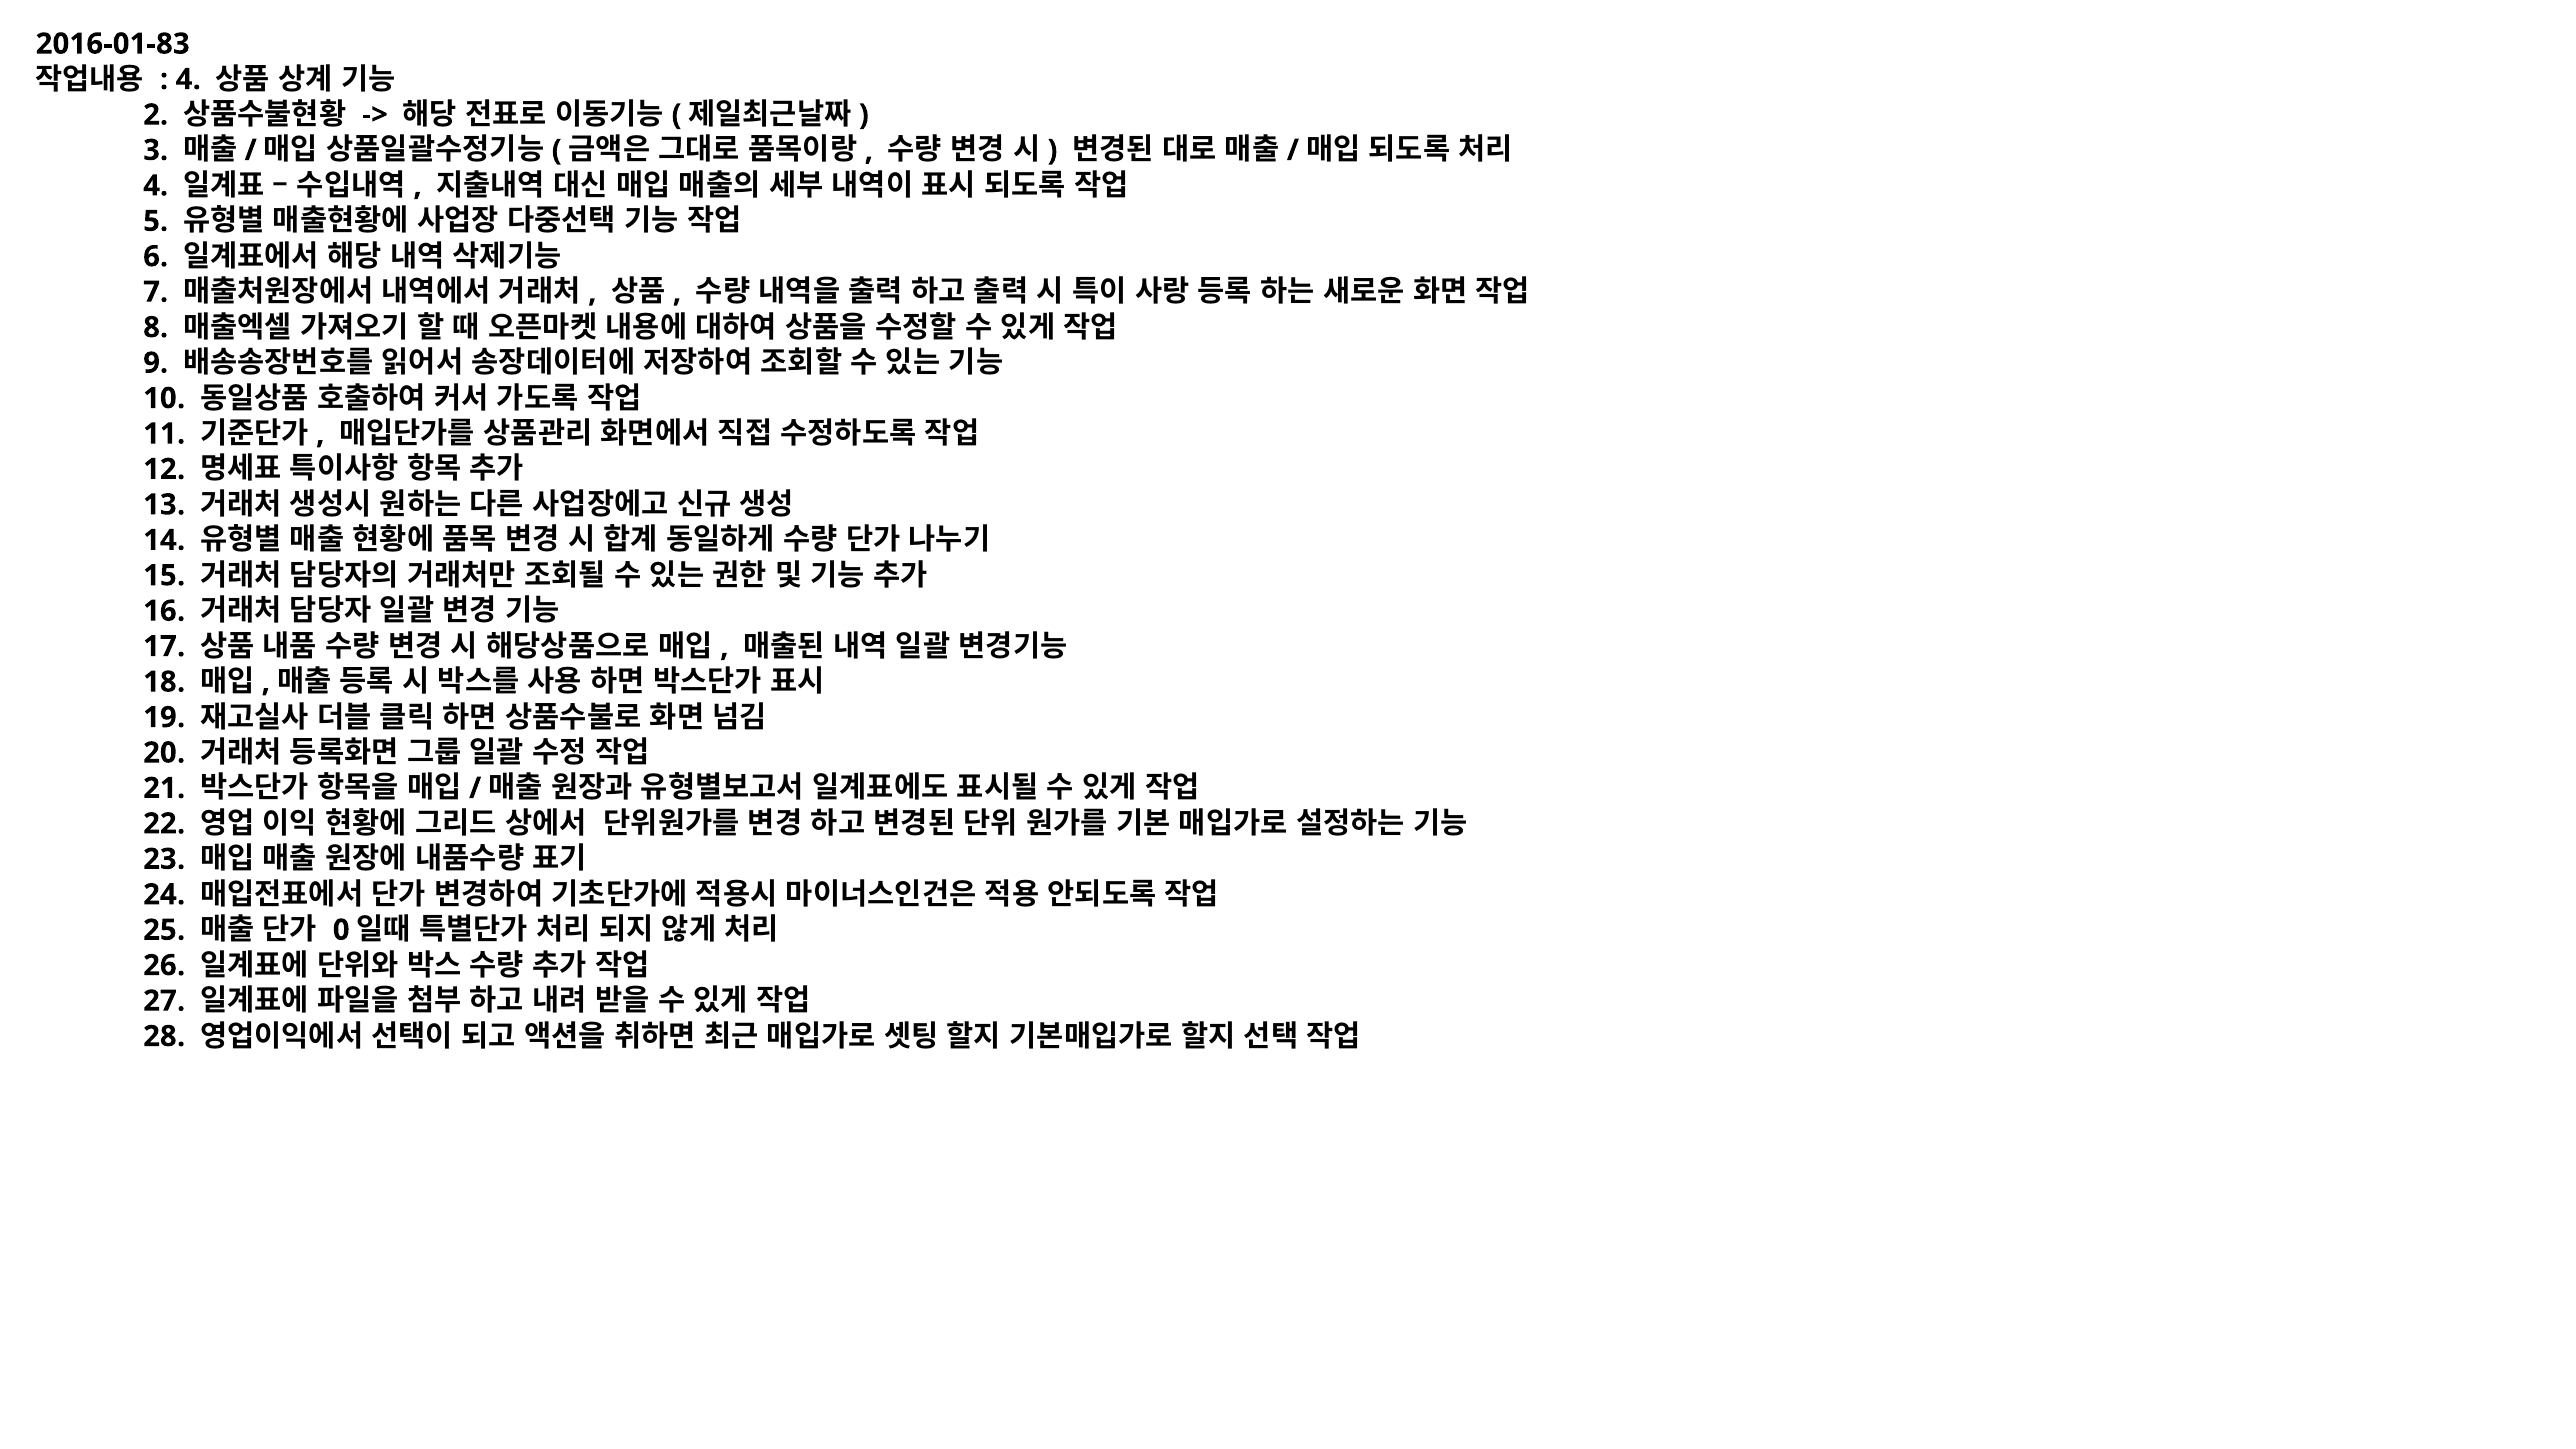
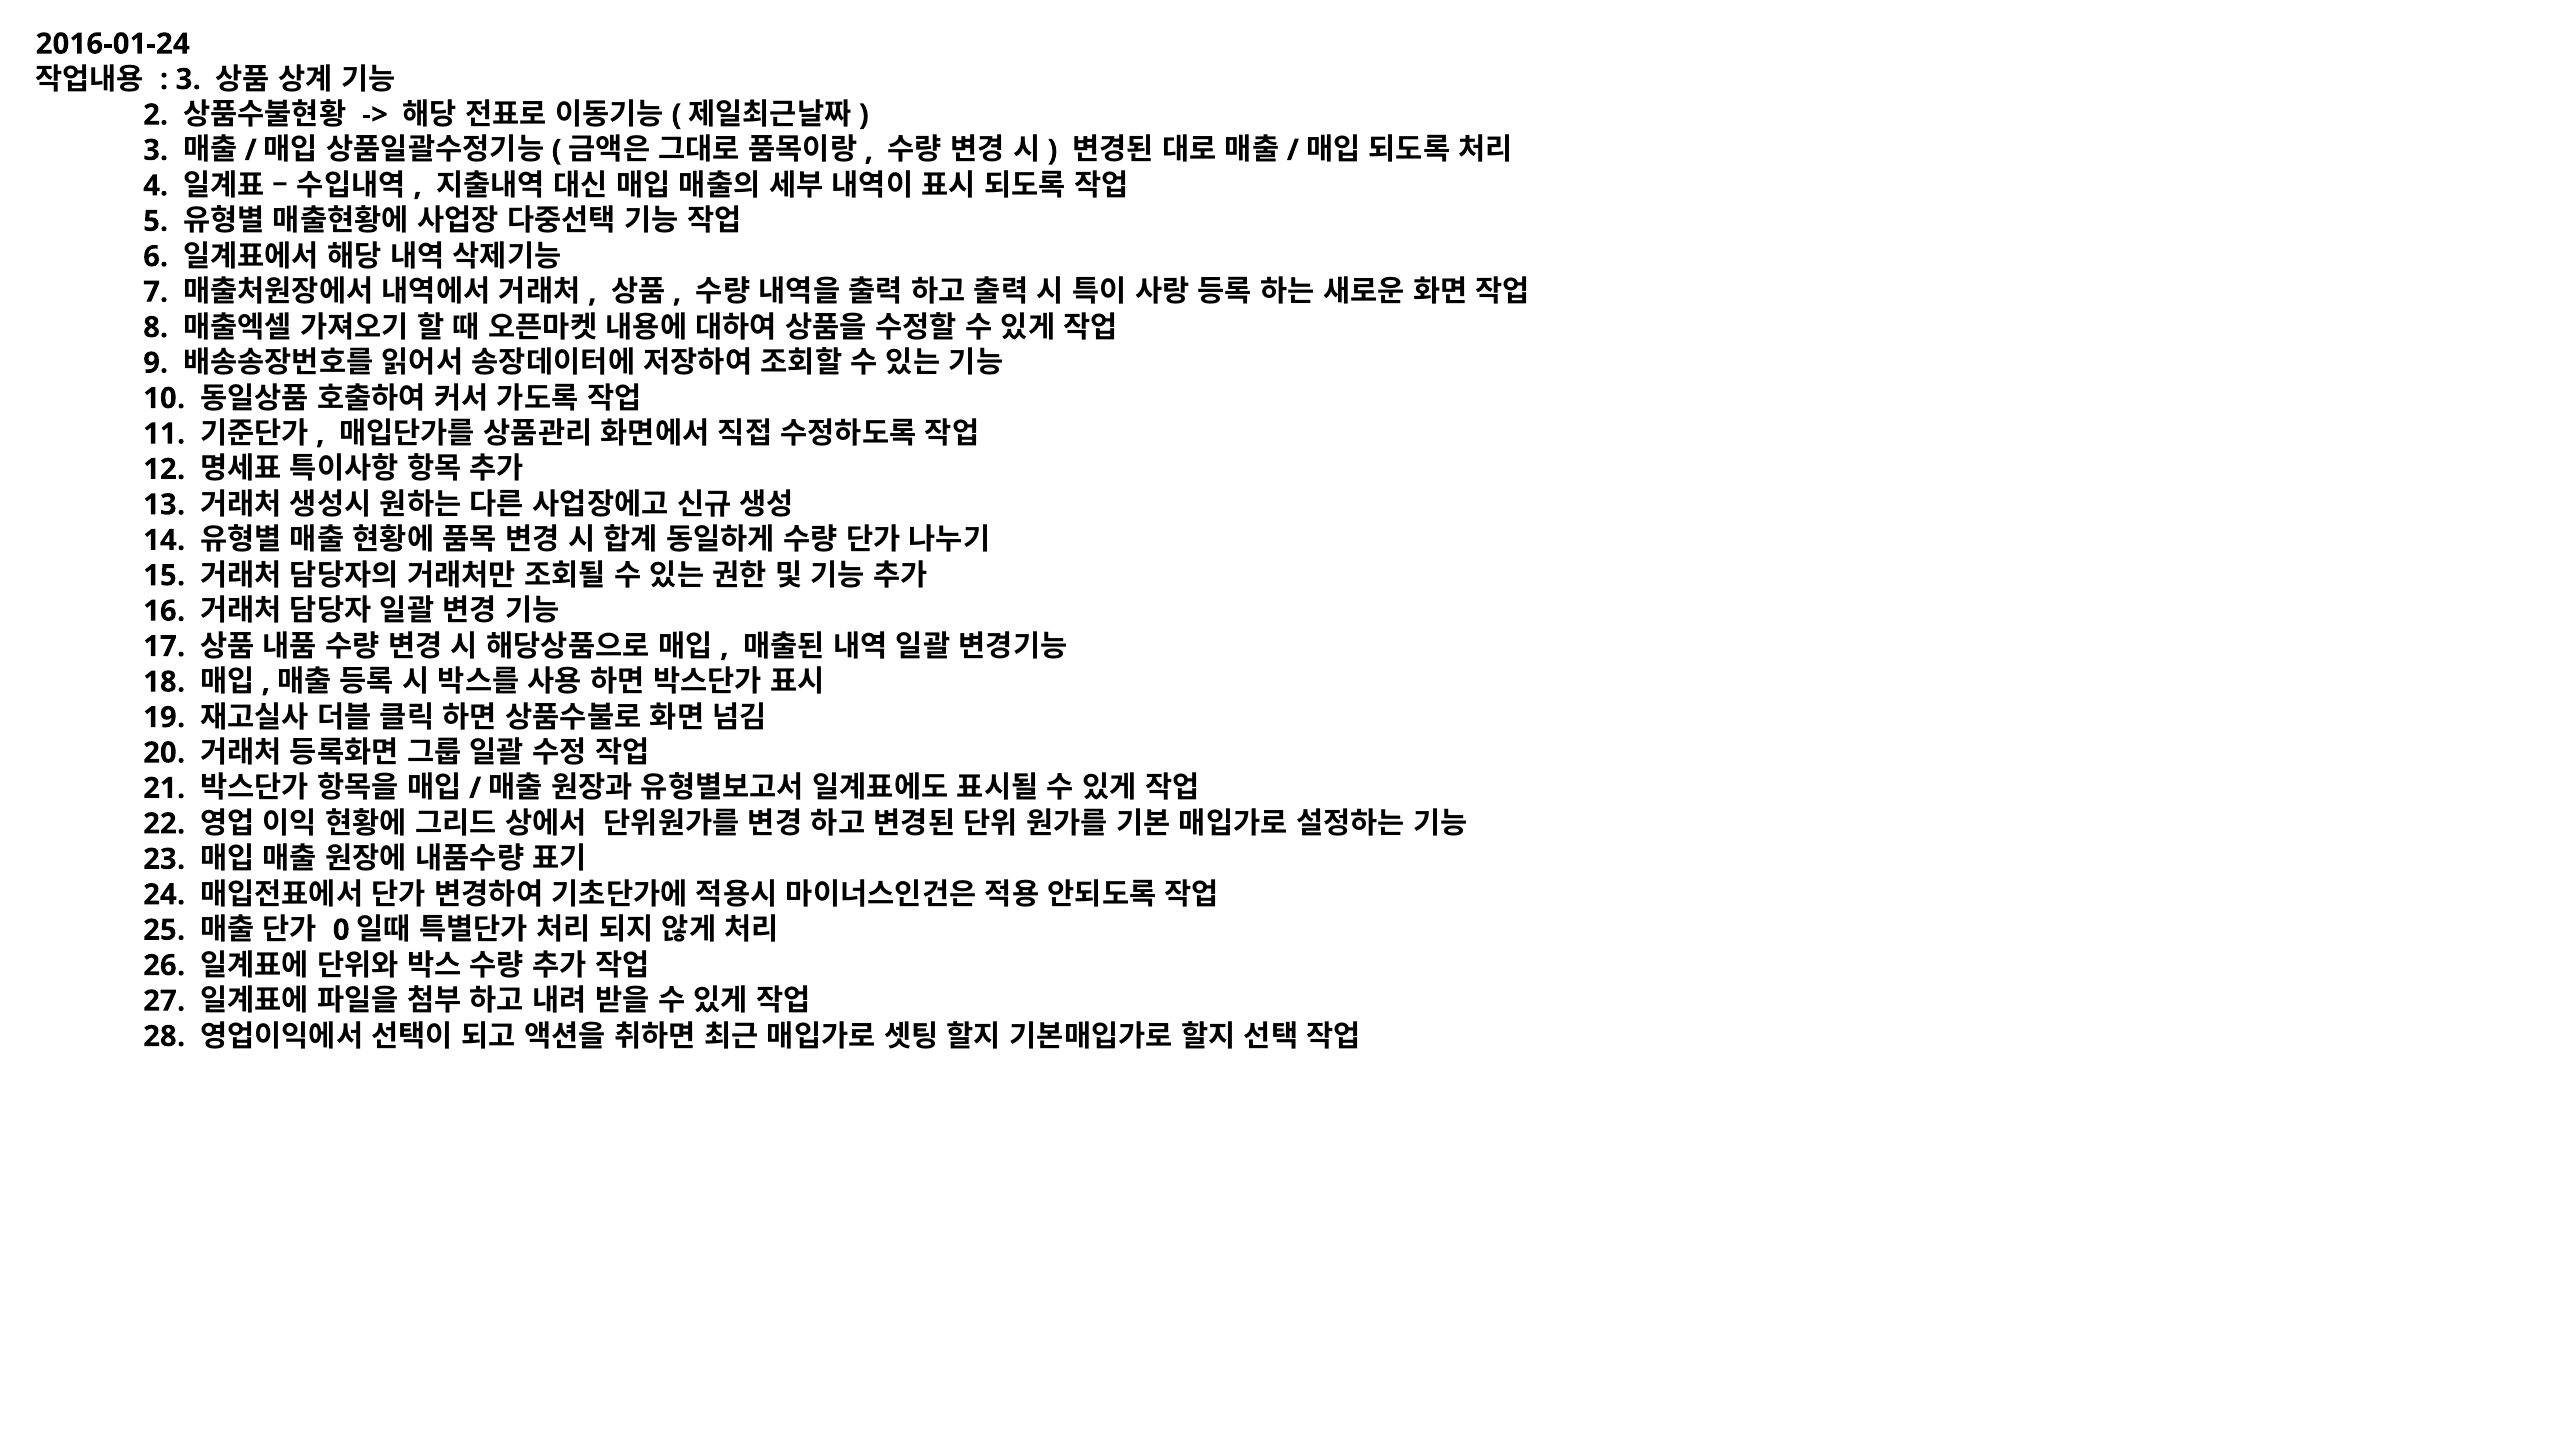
2016-01-83: 2016-01-83 -> 2016-01-24 (113, 44)
4: 4 -> 3 (188, 79)
